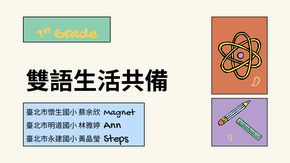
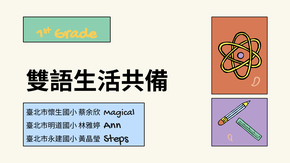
Magnet: Magnet -> Magical (119, 112)
